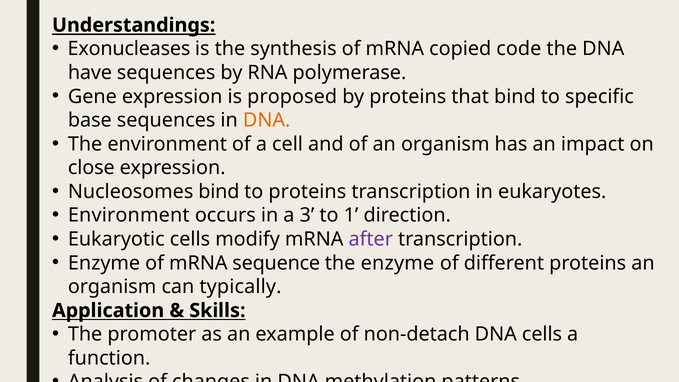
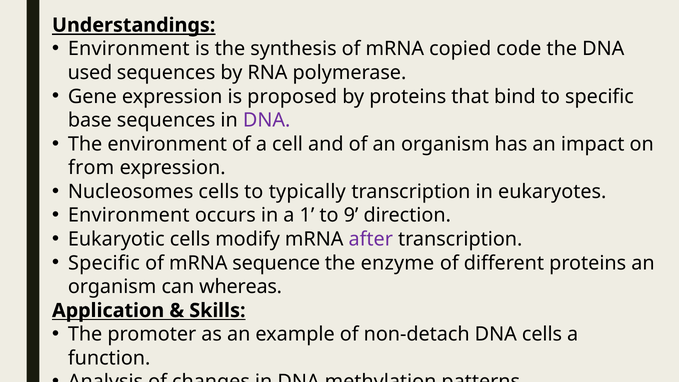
Exonucleases: Exonucleases -> Environment (129, 49)
have: have -> used (90, 73)
DNA colour: orange -> purple (267, 120)
close: close -> from (91, 168)
Nucleosomes bind: bind -> cells (219, 192)
to proteins: proteins -> typically (307, 192)
3: 3 -> 1 (307, 215)
1: 1 -> 9 (351, 215)
Enzyme: Enzyme -> Specific (104, 263)
typically: typically -> whereas (241, 287)
